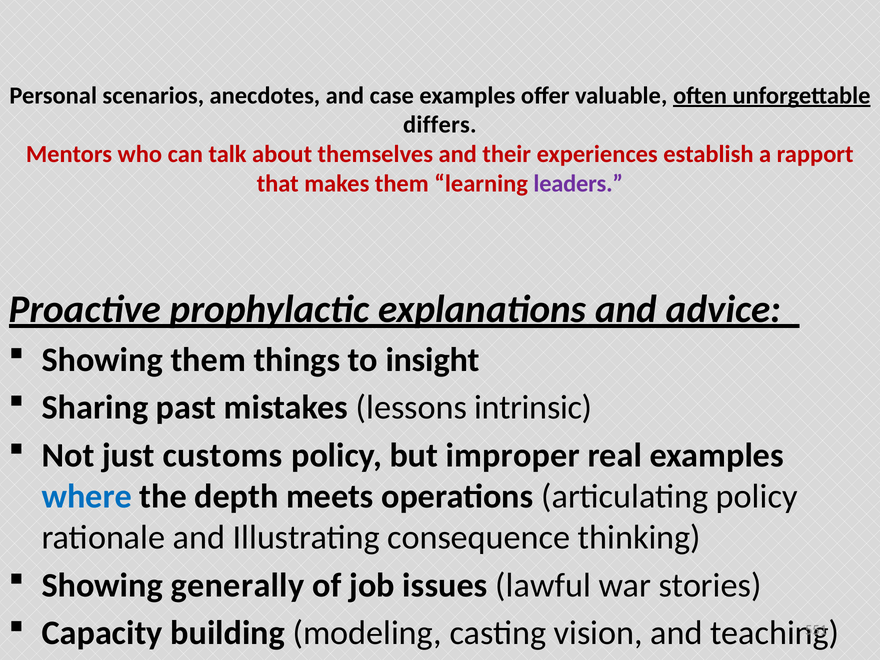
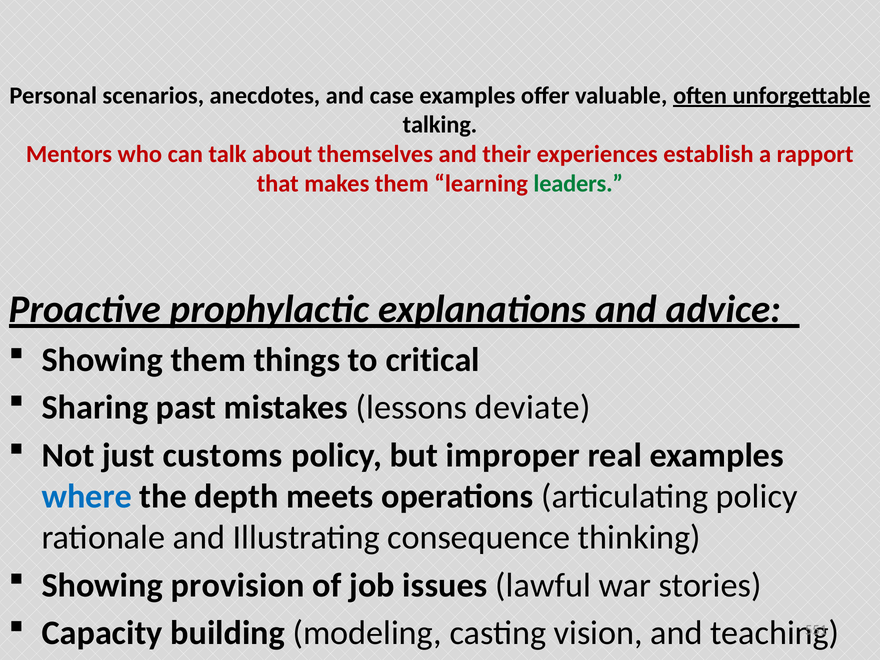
differs: differs -> talking (440, 125)
leaders colour: purple -> green (578, 184)
insight: insight -> critical (433, 360)
intrinsic: intrinsic -> deviate (533, 408)
generally: generally -> provision (238, 585)
